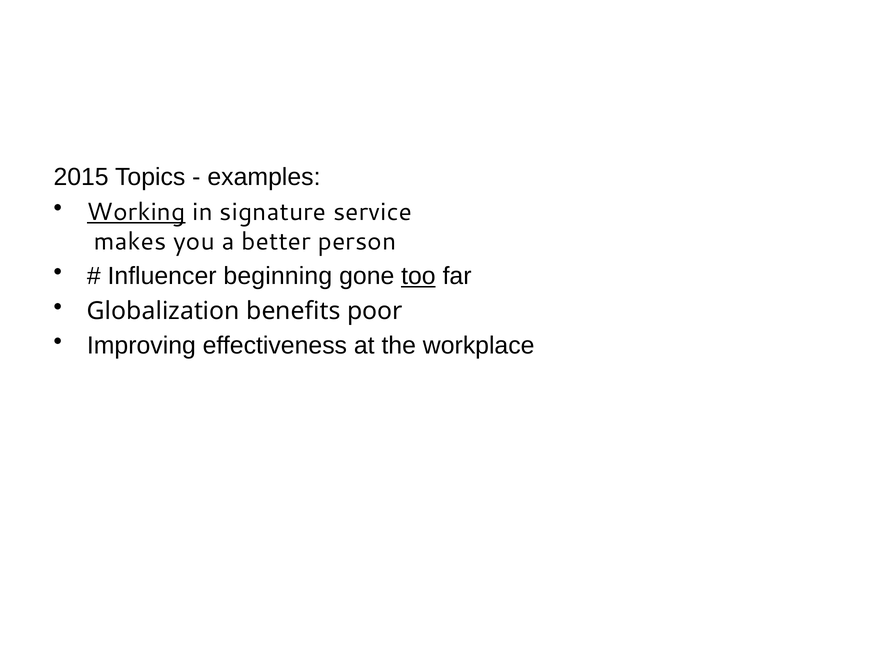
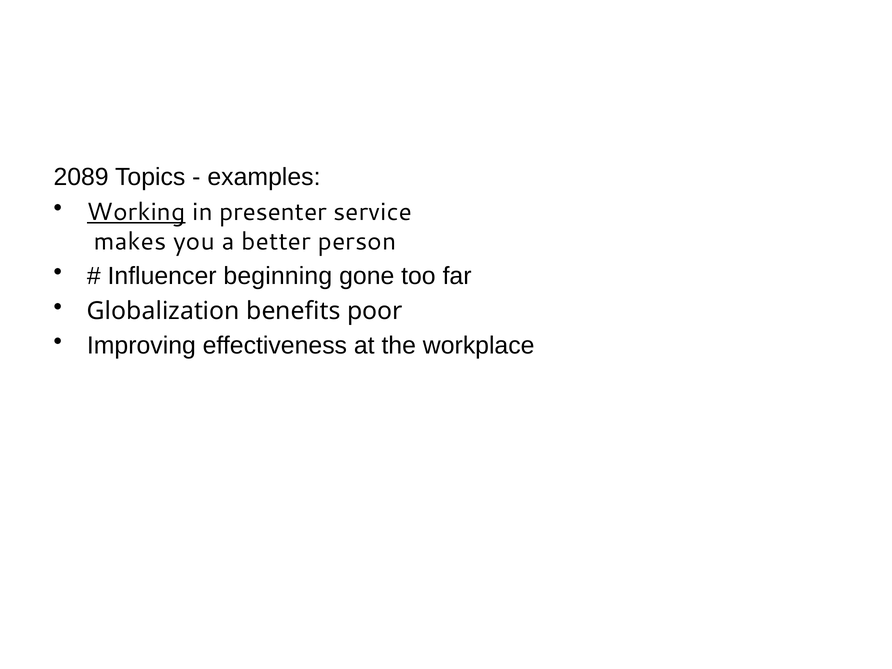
2015: 2015 -> 2089 (81, 177)
signature: signature -> presenter (273, 212)
too underline: present -> none (418, 276)
